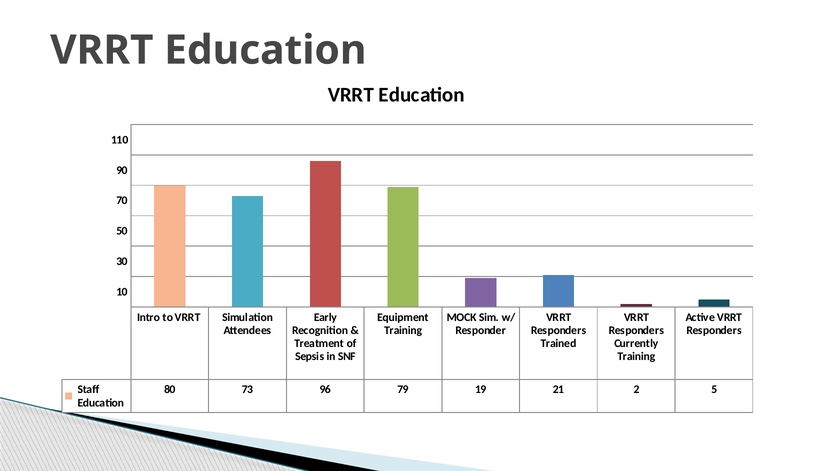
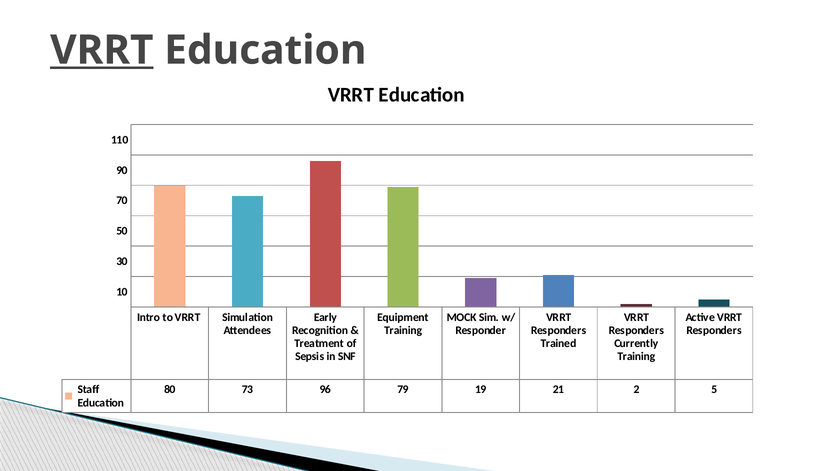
VRRT underline: none -> present (102, 50)
